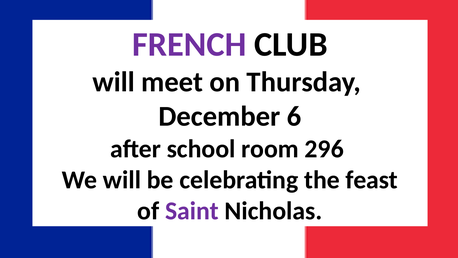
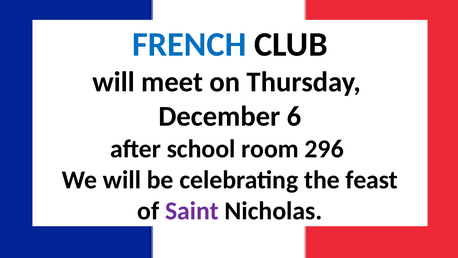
FRENCH colour: purple -> blue (189, 45)
